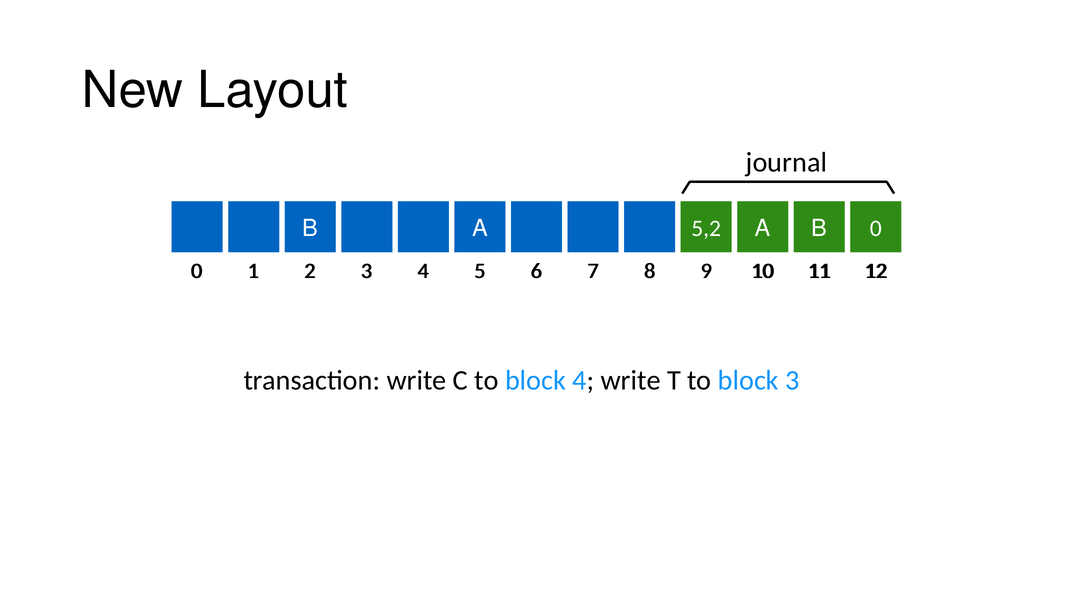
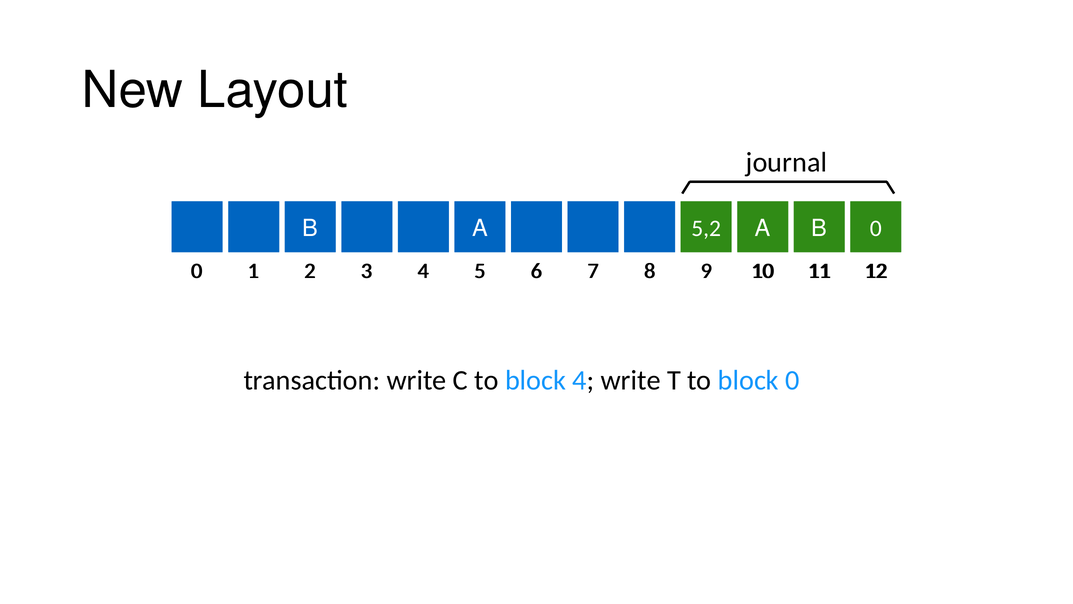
block 3: 3 -> 0 (792, 380)
